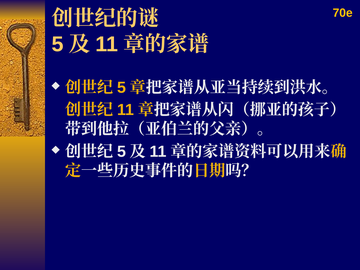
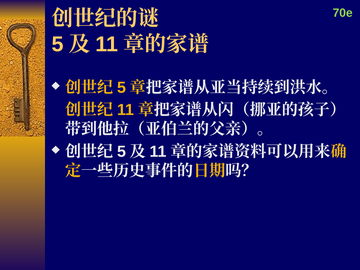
70e colour: yellow -> light green (343, 13)
